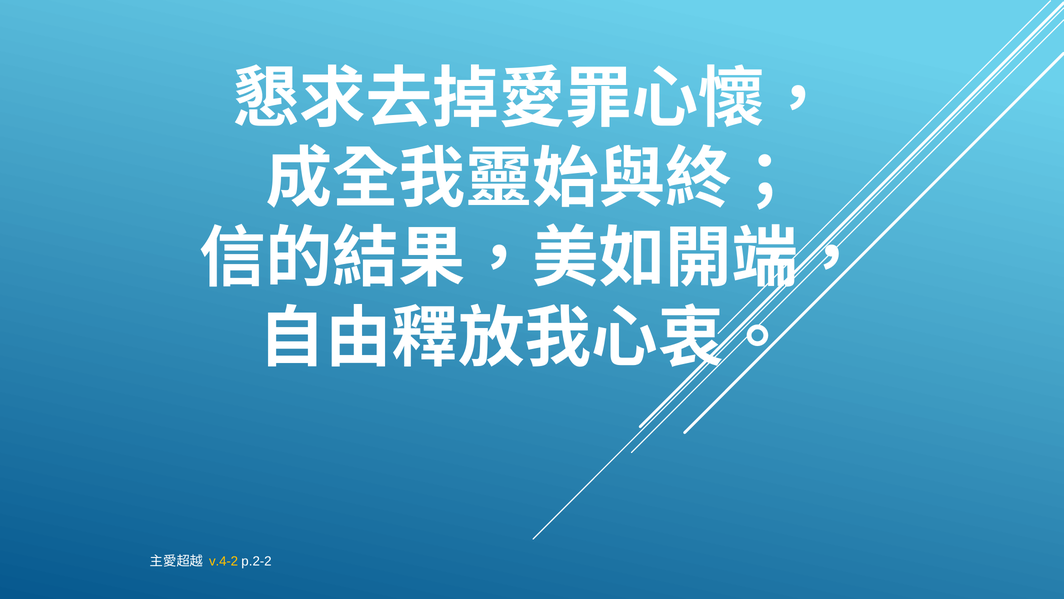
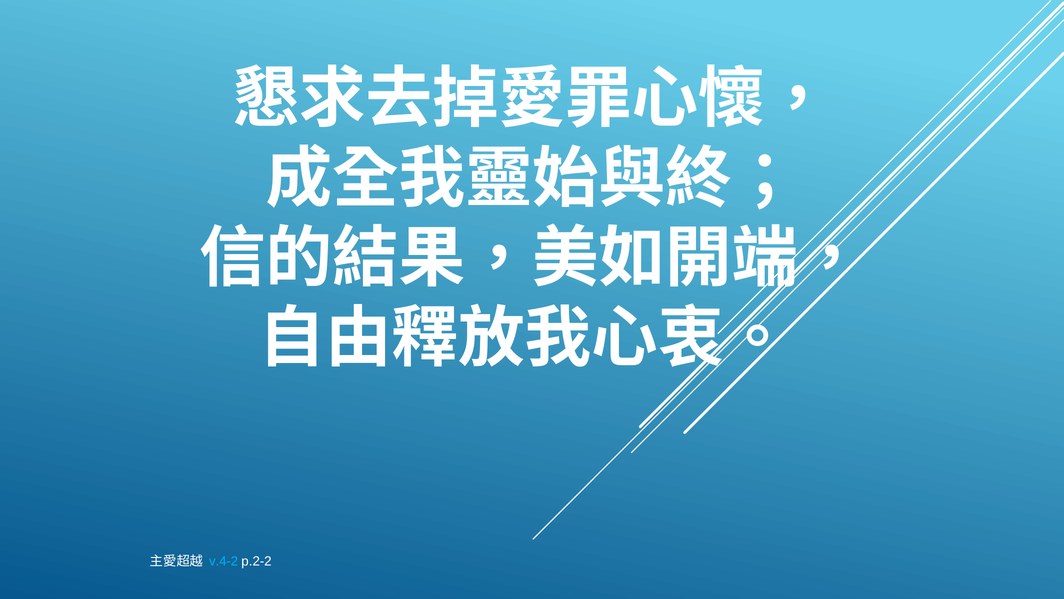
v.4-2 colour: yellow -> light blue (224, 561)
